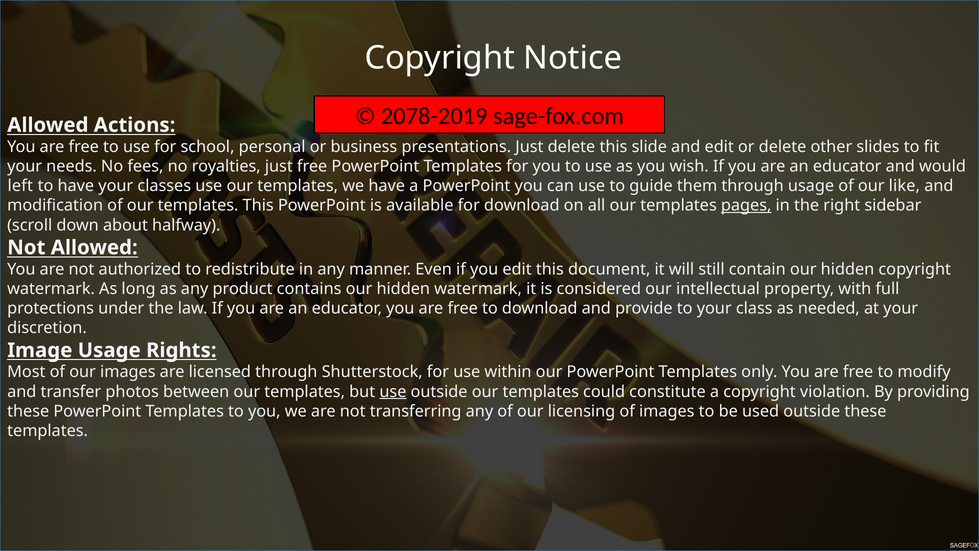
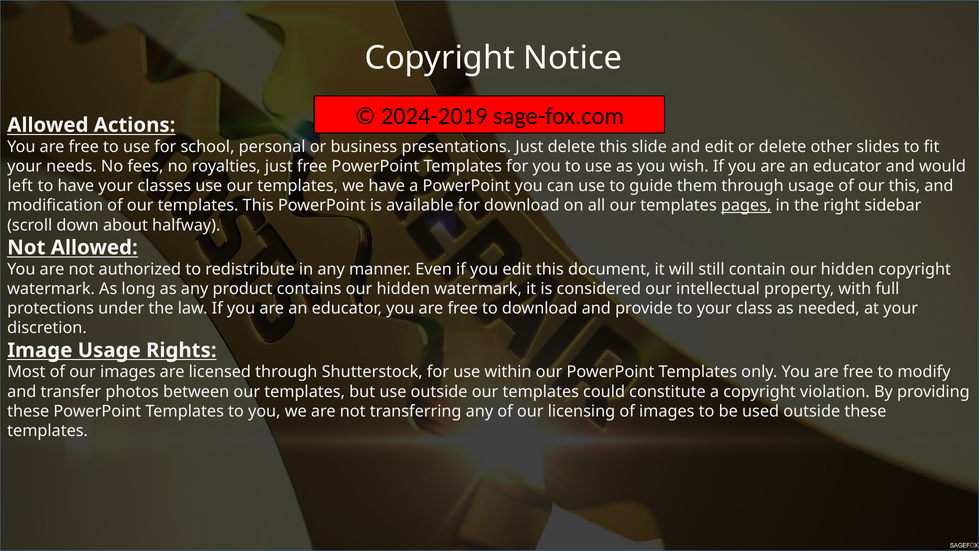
2078-2019: 2078-2019 -> 2024-2019 (434, 116)
our like: like -> this (905, 186)
use underline: present -> none (393, 391)
